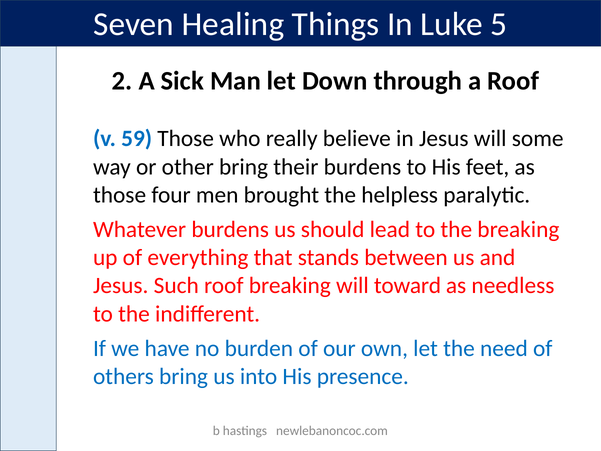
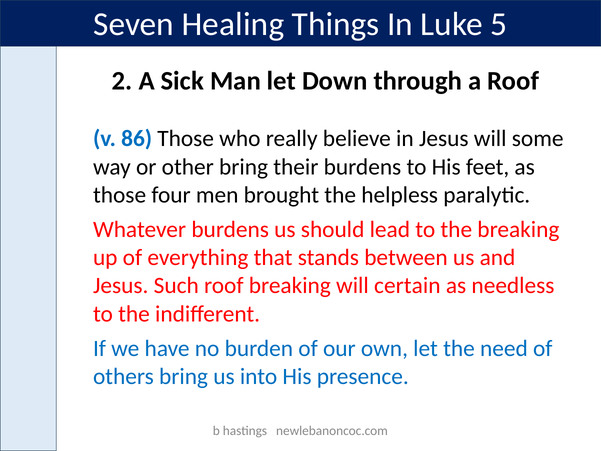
59: 59 -> 86 (137, 139)
toward: toward -> certain (407, 286)
